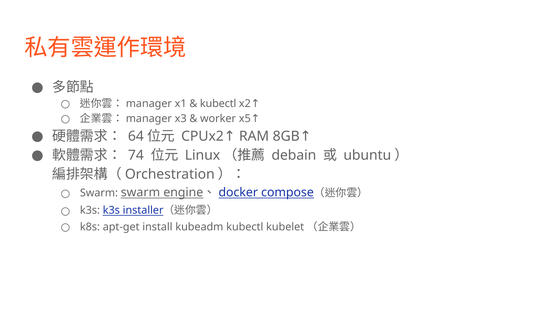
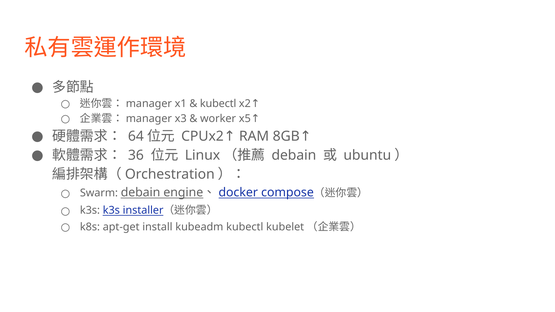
74: 74 -> 36 (136, 155)
Swarm swarm: swarm -> debain (141, 193)
